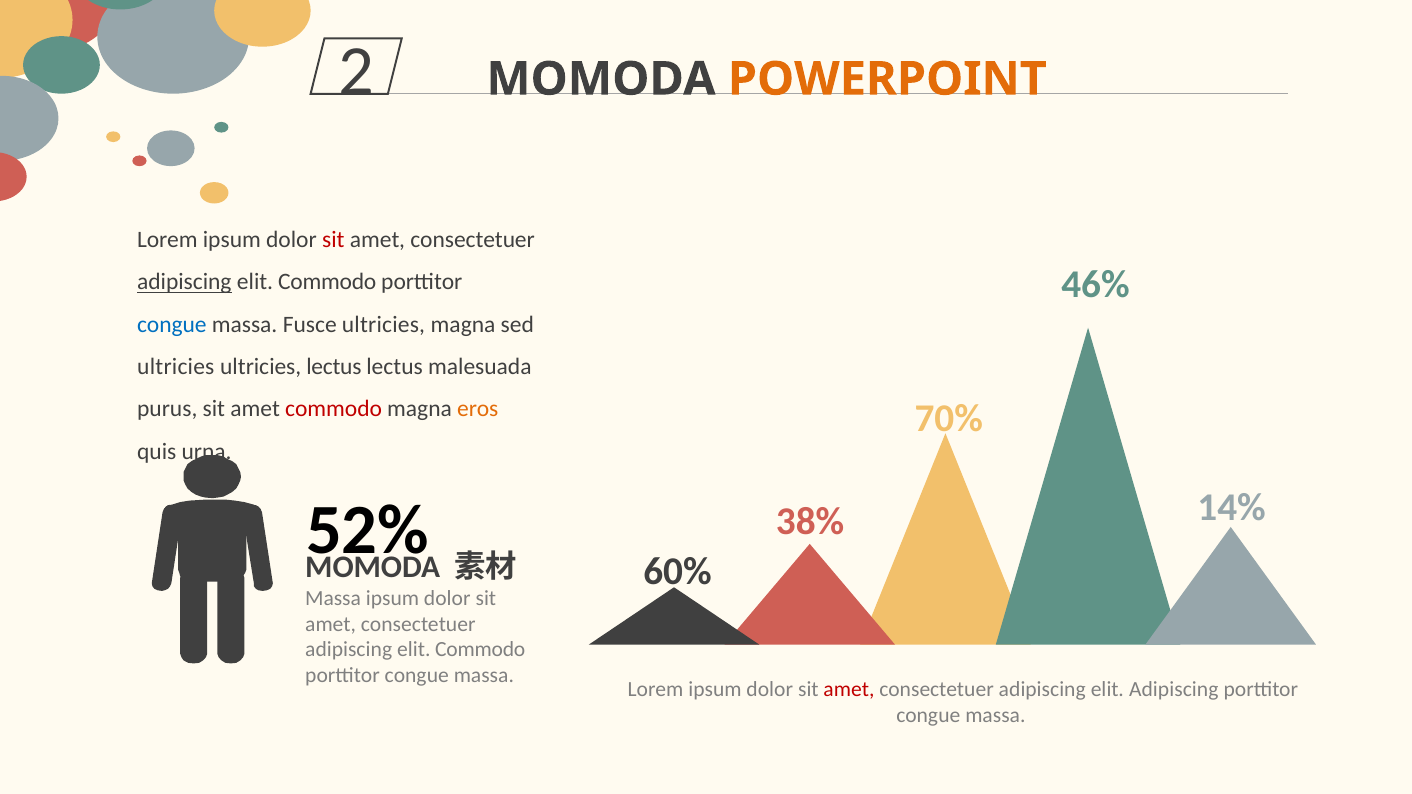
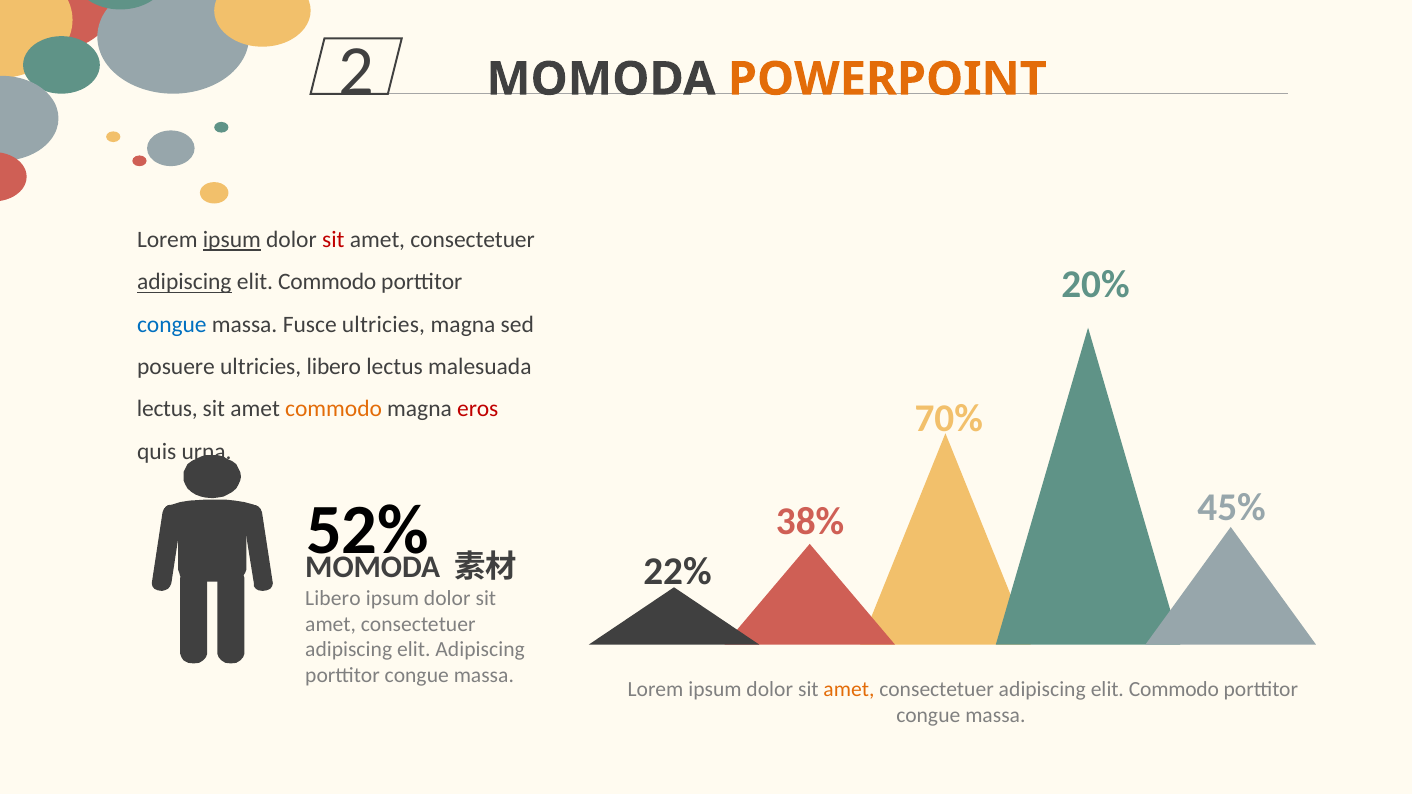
ipsum underline: none -> present (232, 240)
46%: 46% -> 20% (1095, 285)
ultricies: ultricies -> posuere (176, 367)
ultricies lectus: lectus -> libero (334, 367)
purus: purus -> lectus (167, 409)
commodo colour: red -> orange (334, 409)
eros colour: orange -> red (478, 409)
14%: 14% -> 45% (1232, 507)
60%: 60% -> 22% (678, 572)
Massa: Massa -> Libero (333, 598)
Commodo: Commodo -> Adipiscing (480, 650)
amet colour: red -> orange (849, 690)
Adipiscing: Adipiscing -> Commodo (1174, 690)
